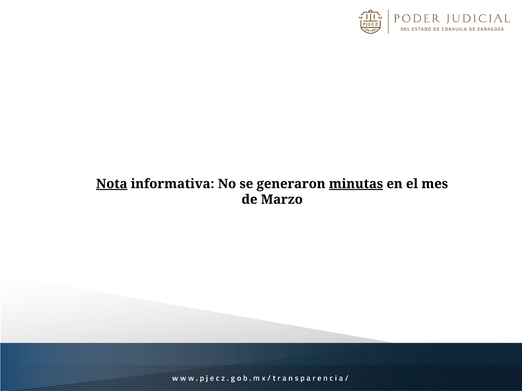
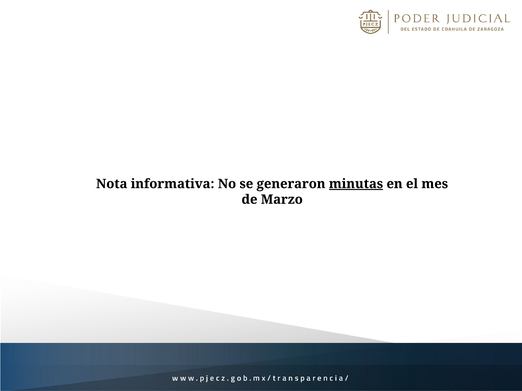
Nota underline: present -> none (112, 184)
